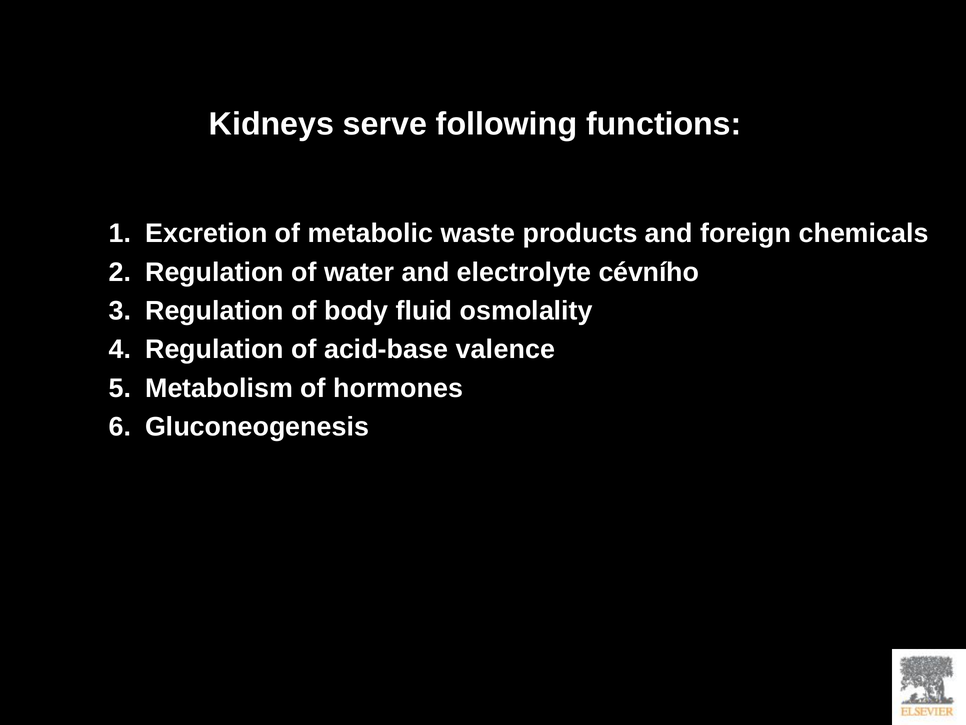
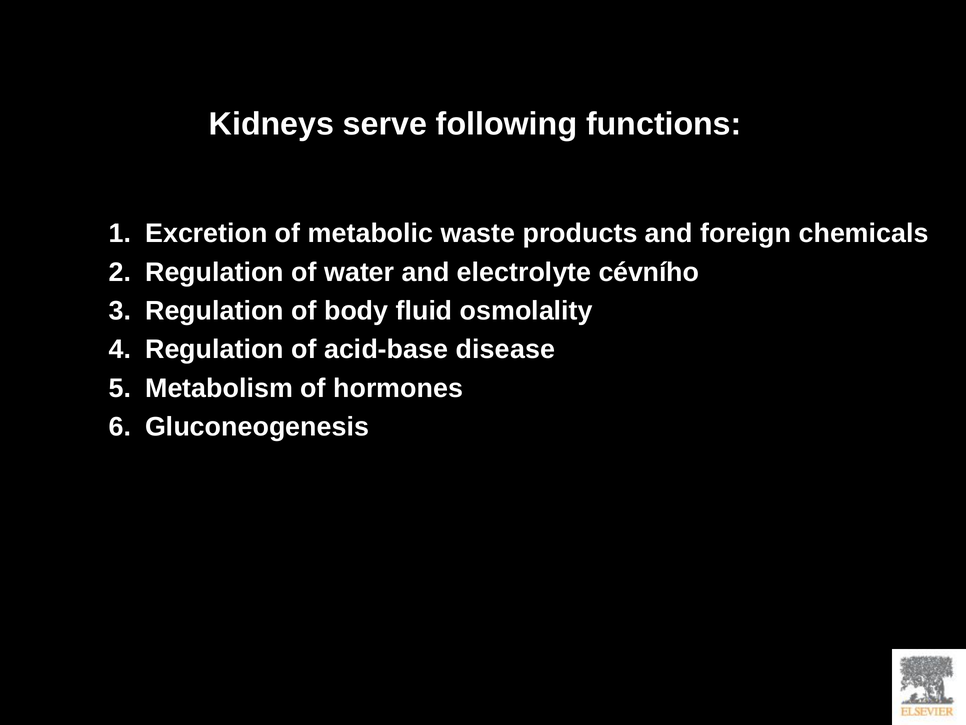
valence: valence -> disease (505, 349)
